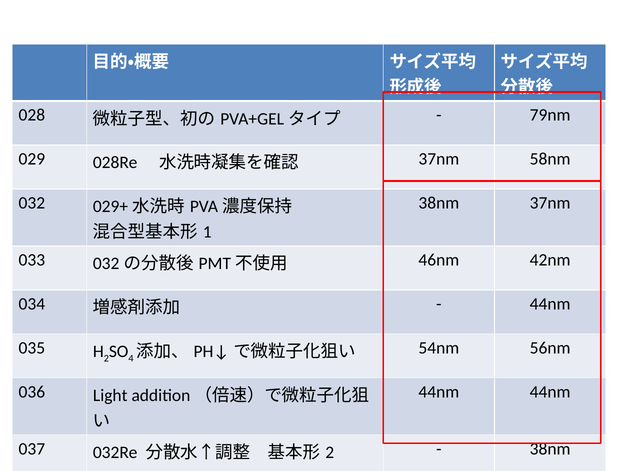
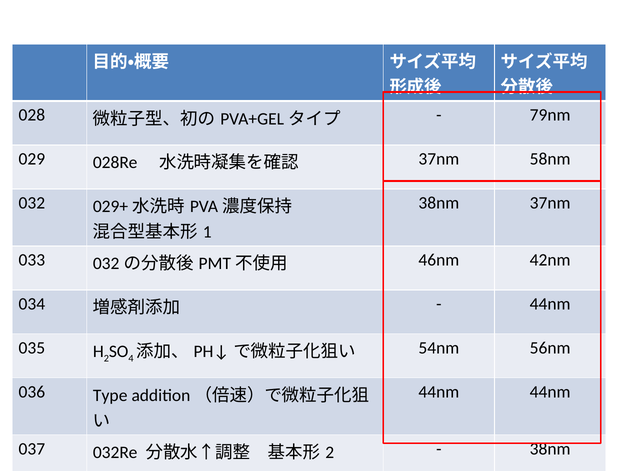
Light: Light -> Type (110, 395)
